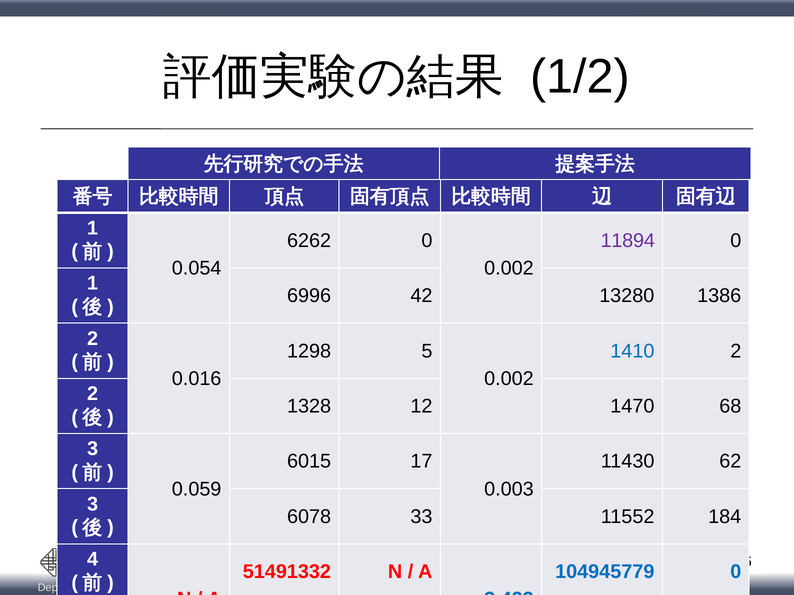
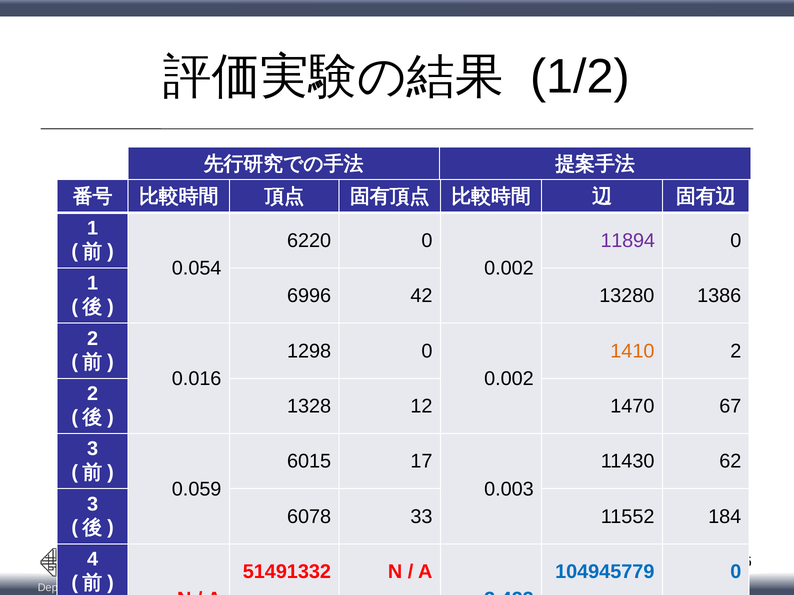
6262: 6262 -> 6220 (309, 241)
1298 5: 5 -> 0 (427, 351)
1410 colour: blue -> orange (632, 351)
68: 68 -> 67 (730, 407)
